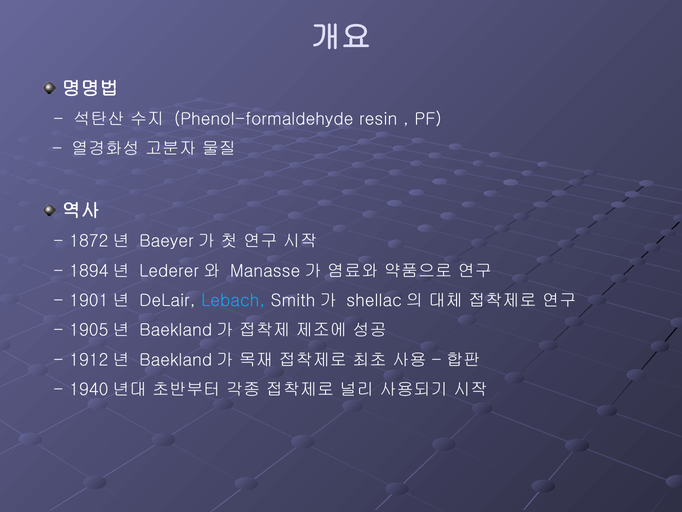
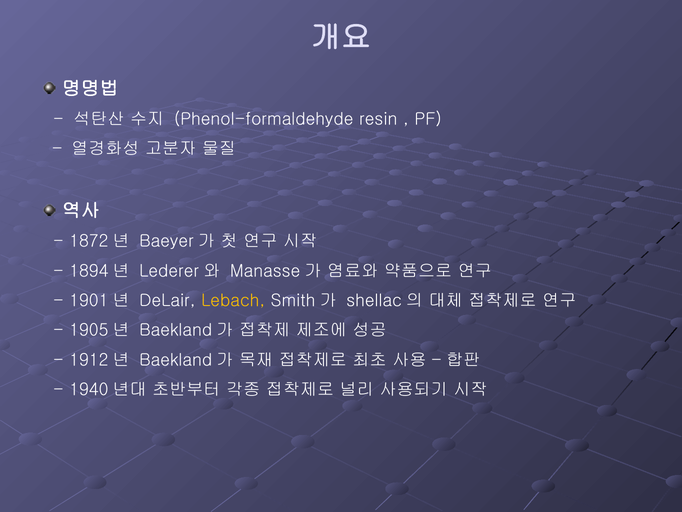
Lebach colour: light blue -> yellow (233, 300)
